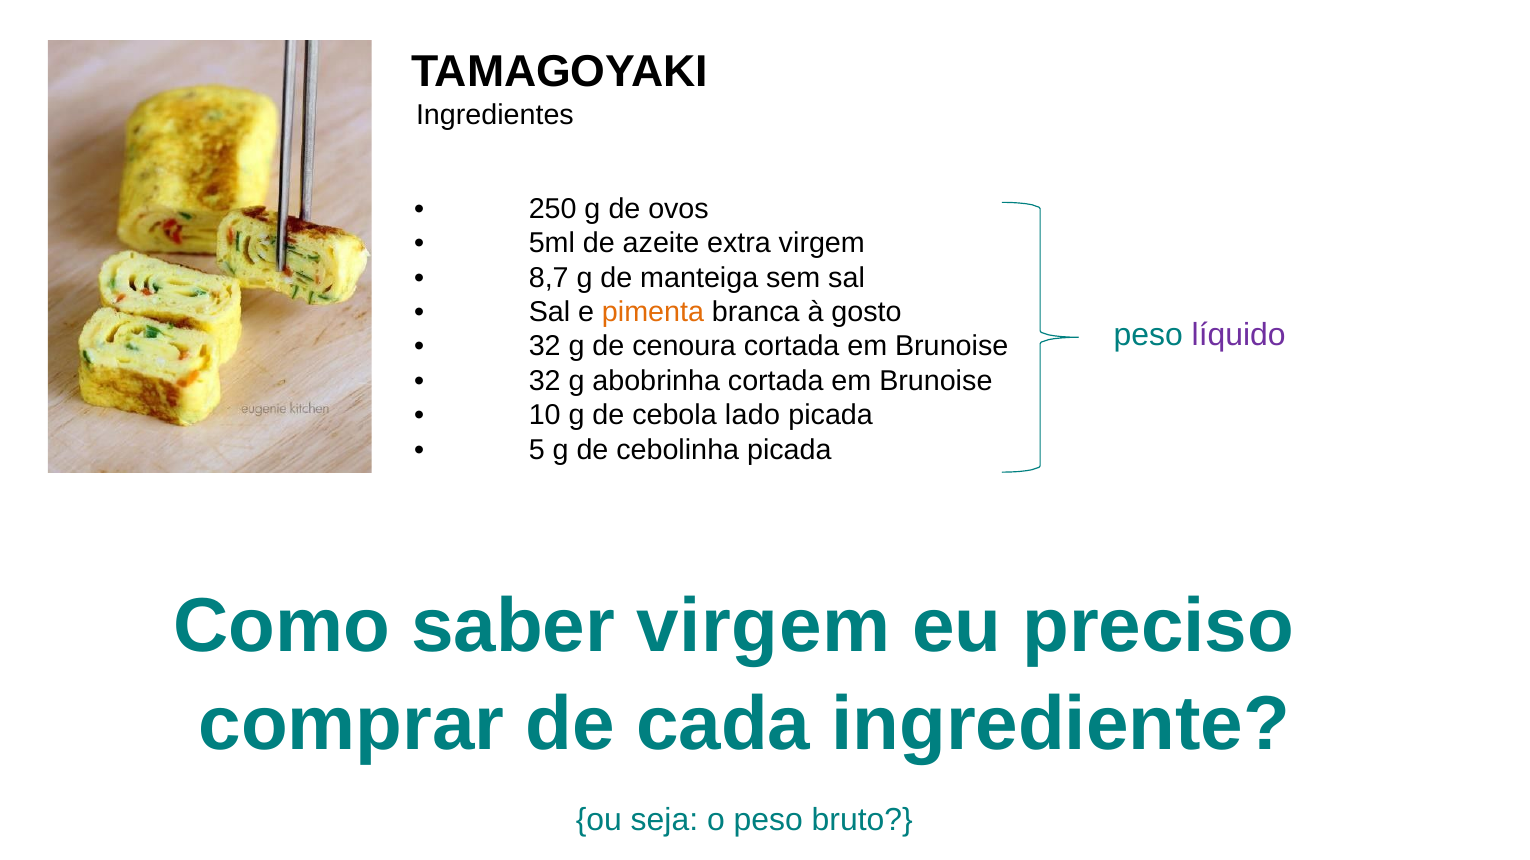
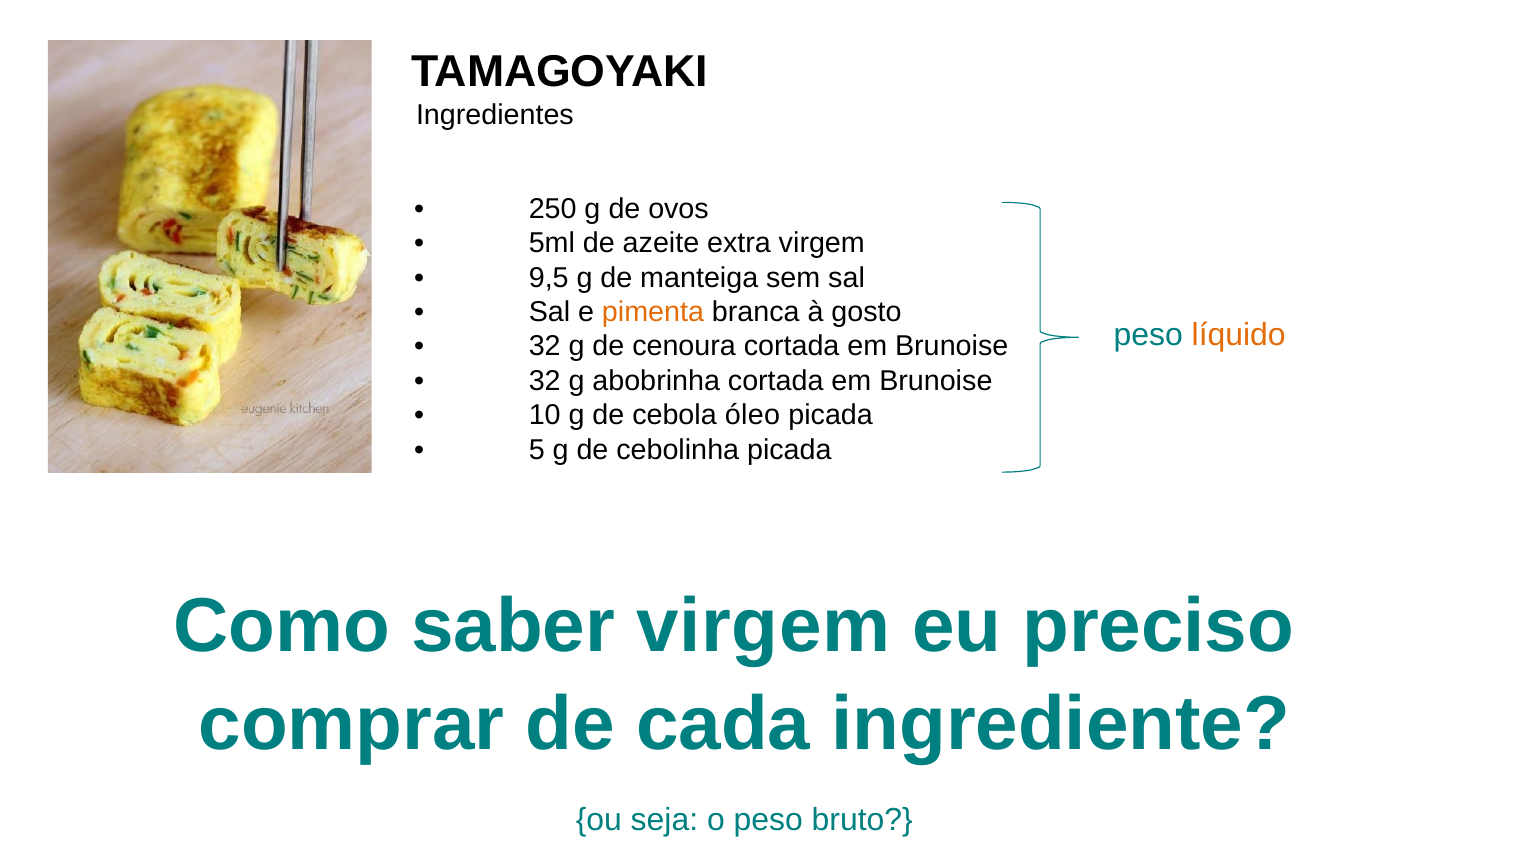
8,7: 8,7 -> 9,5 (549, 278)
líquido colour: purple -> orange (1239, 335)
lado: lado -> óleo (752, 416)
